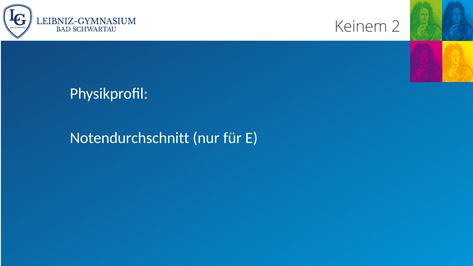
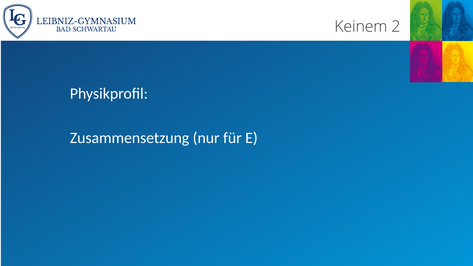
Notendurchschnitt: Notendurchschnitt -> Zusammensetzung (130, 138)
